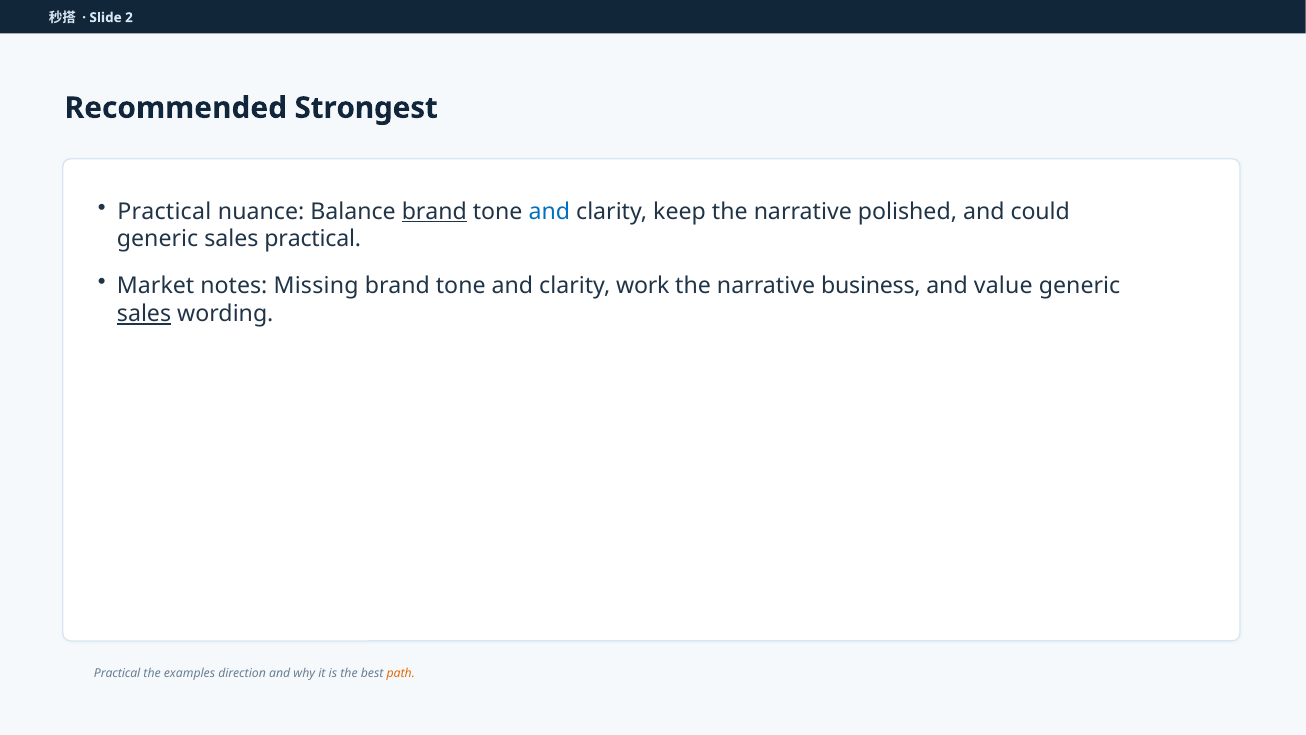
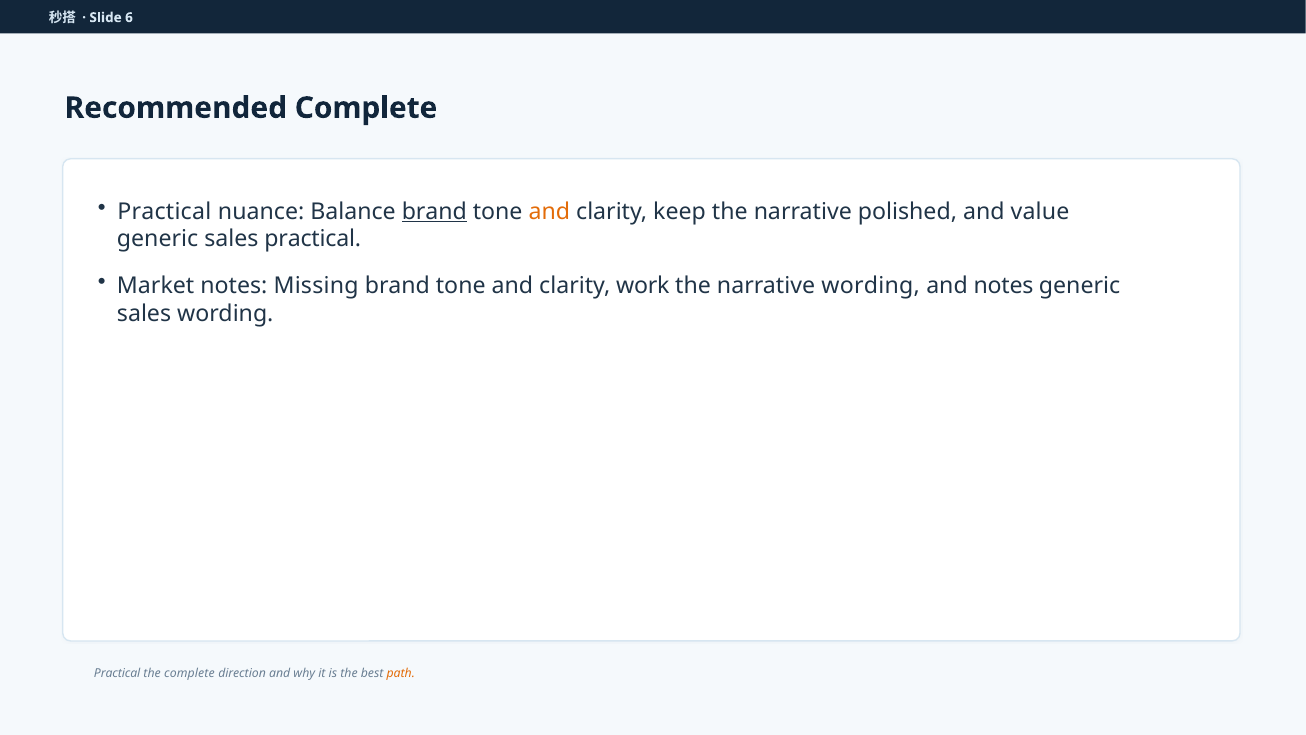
2: 2 -> 6 (129, 18)
Recommended Strongest: Strongest -> Complete (366, 108)
and colour: blue -> orange (549, 211)
could: could -> value (1040, 211)
narrative business: business -> wording (871, 286)
and value: value -> notes (1003, 286)
sales underline: present -> none (144, 314)
the examples: examples -> complete (189, 673)
